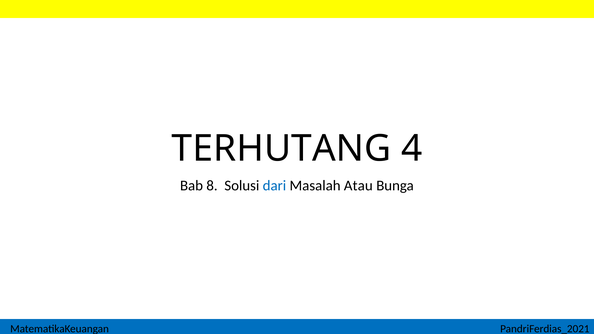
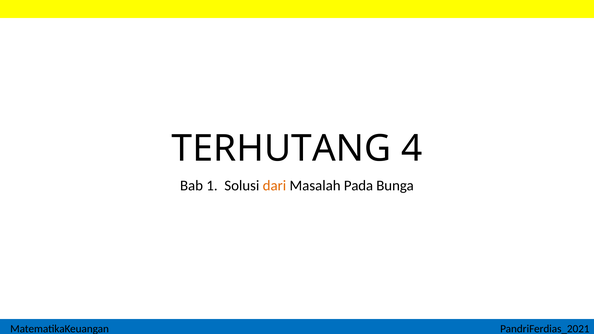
8: 8 -> 1 (212, 186)
dari colour: blue -> orange (274, 186)
Atau: Atau -> Pada (358, 186)
